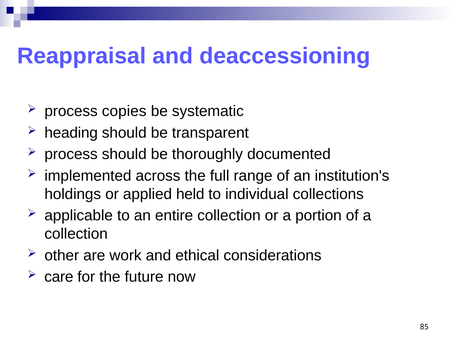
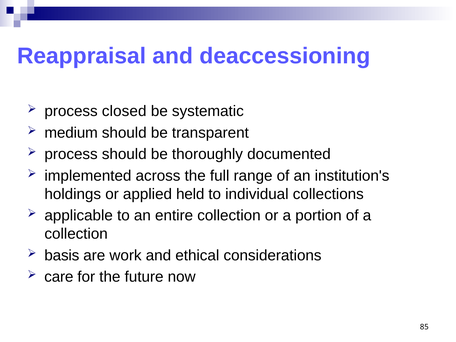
copies: copies -> closed (124, 111)
heading: heading -> medium (71, 133)
other: other -> basis (62, 255)
